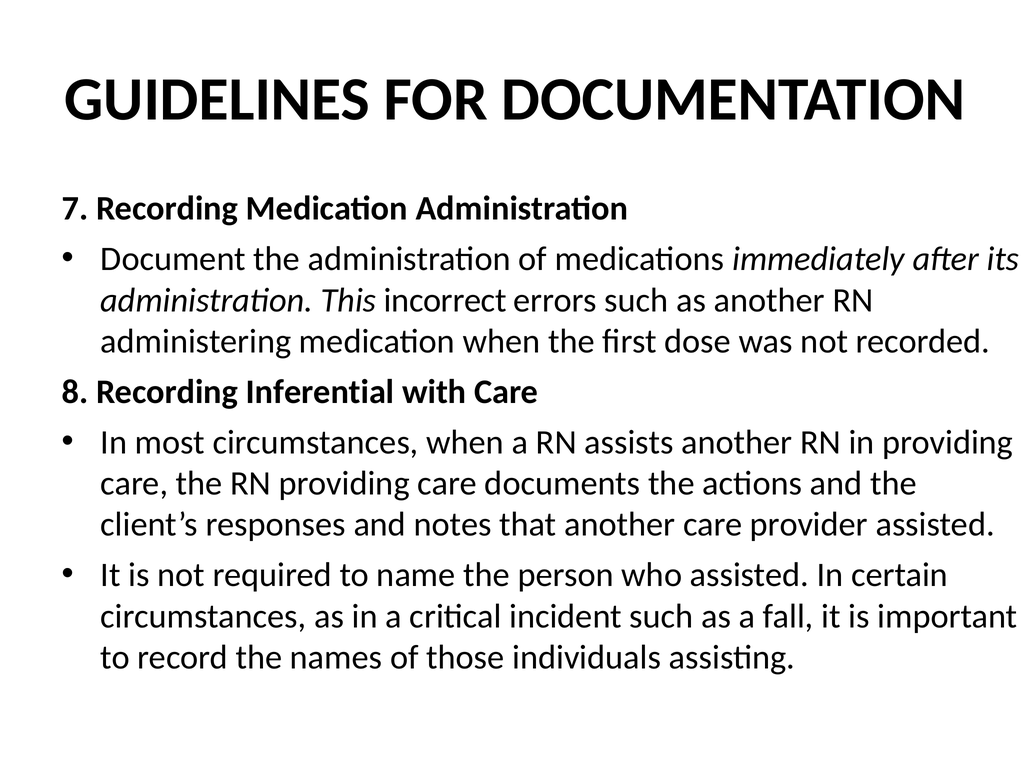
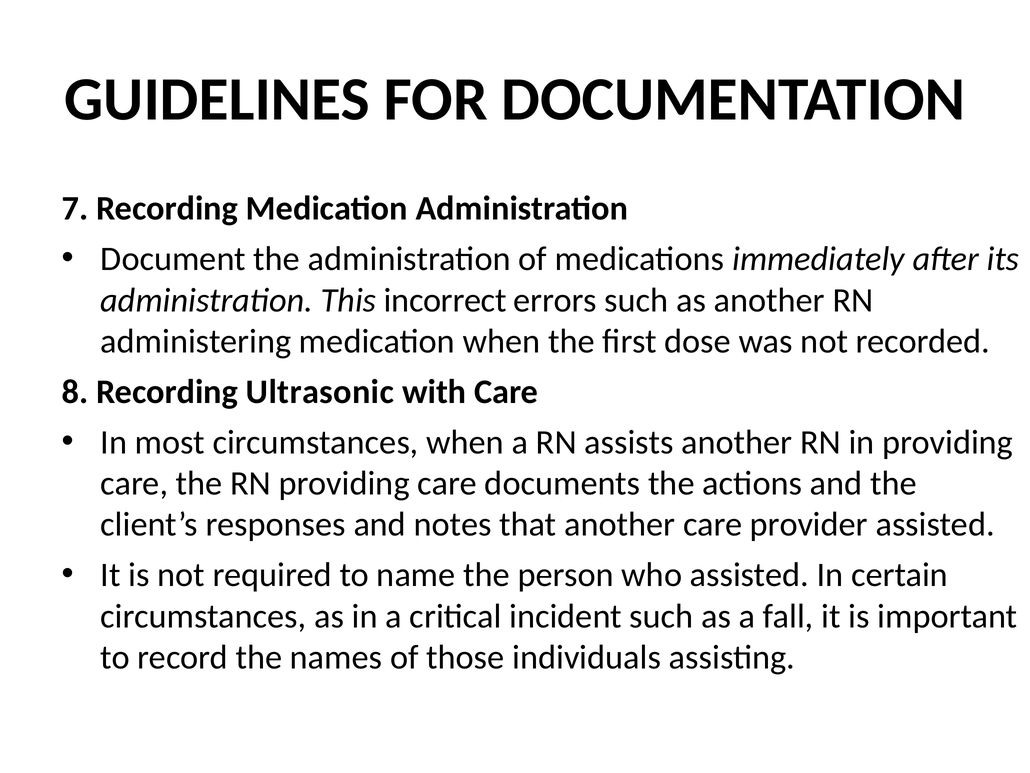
Inferential: Inferential -> Ultrasonic (320, 392)
